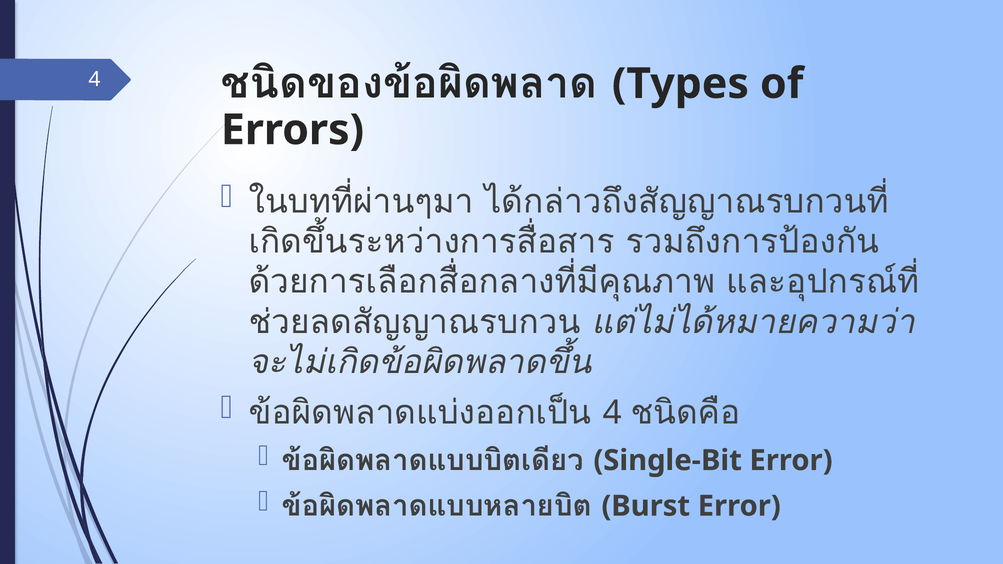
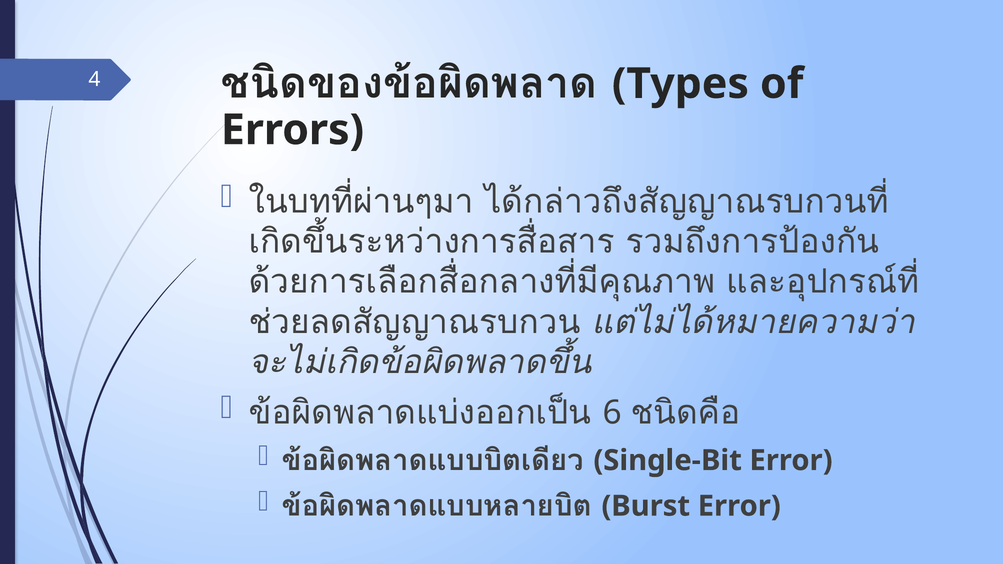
4: 4 -> 6 (612, 413)
